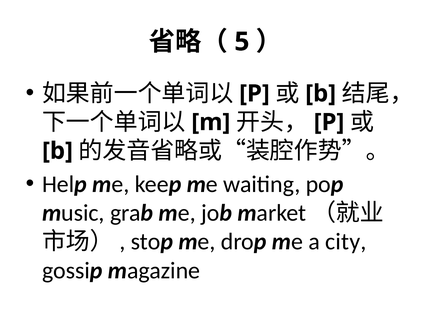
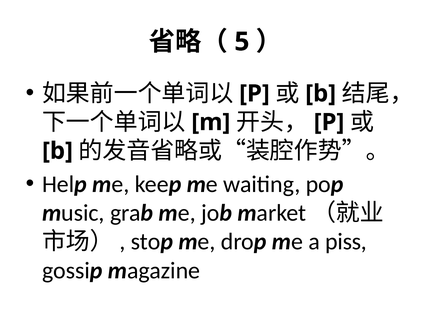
city: city -> piss (346, 242)
